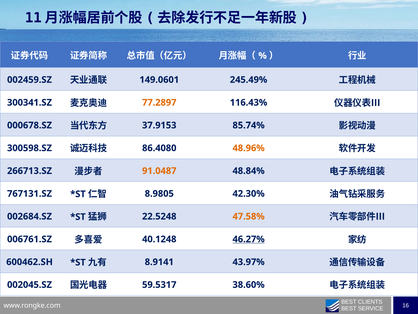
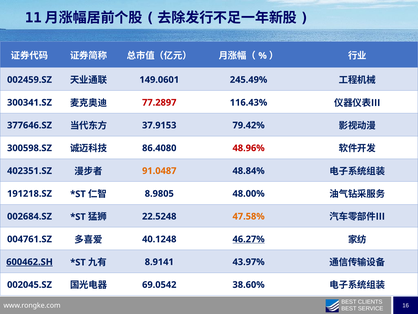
77.2897 colour: orange -> red (159, 102)
000678.SZ: 000678.SZ -> 377646.SZ (30, 125)
85.74%: 85.74% -> 79.42% (249, 125)
48.96% colour: orange -> red (249, 148)
266713.SZ: 266713.SZ -> 402351.SZ (30, 171)
767131.SZ: 767131.SZ -> 191218.SZ (30, 193)
42.30%: 42.30% -> 48.00% (249, 193)
006761.SZ: 006761.SZ -> 004761.SZ (30, 239)
600462.SH underline: none -> present (30, 262)
59.5317: 59.5317 -> 69.0542 (159, 284)
